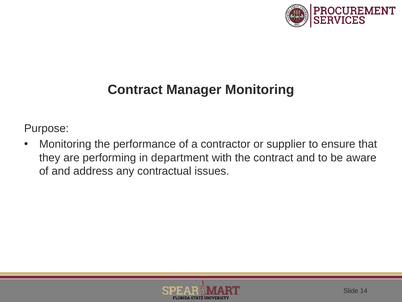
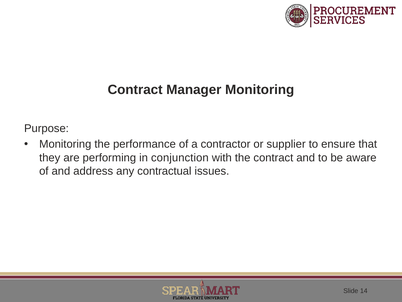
department: department -> conjunction (180, 157)
